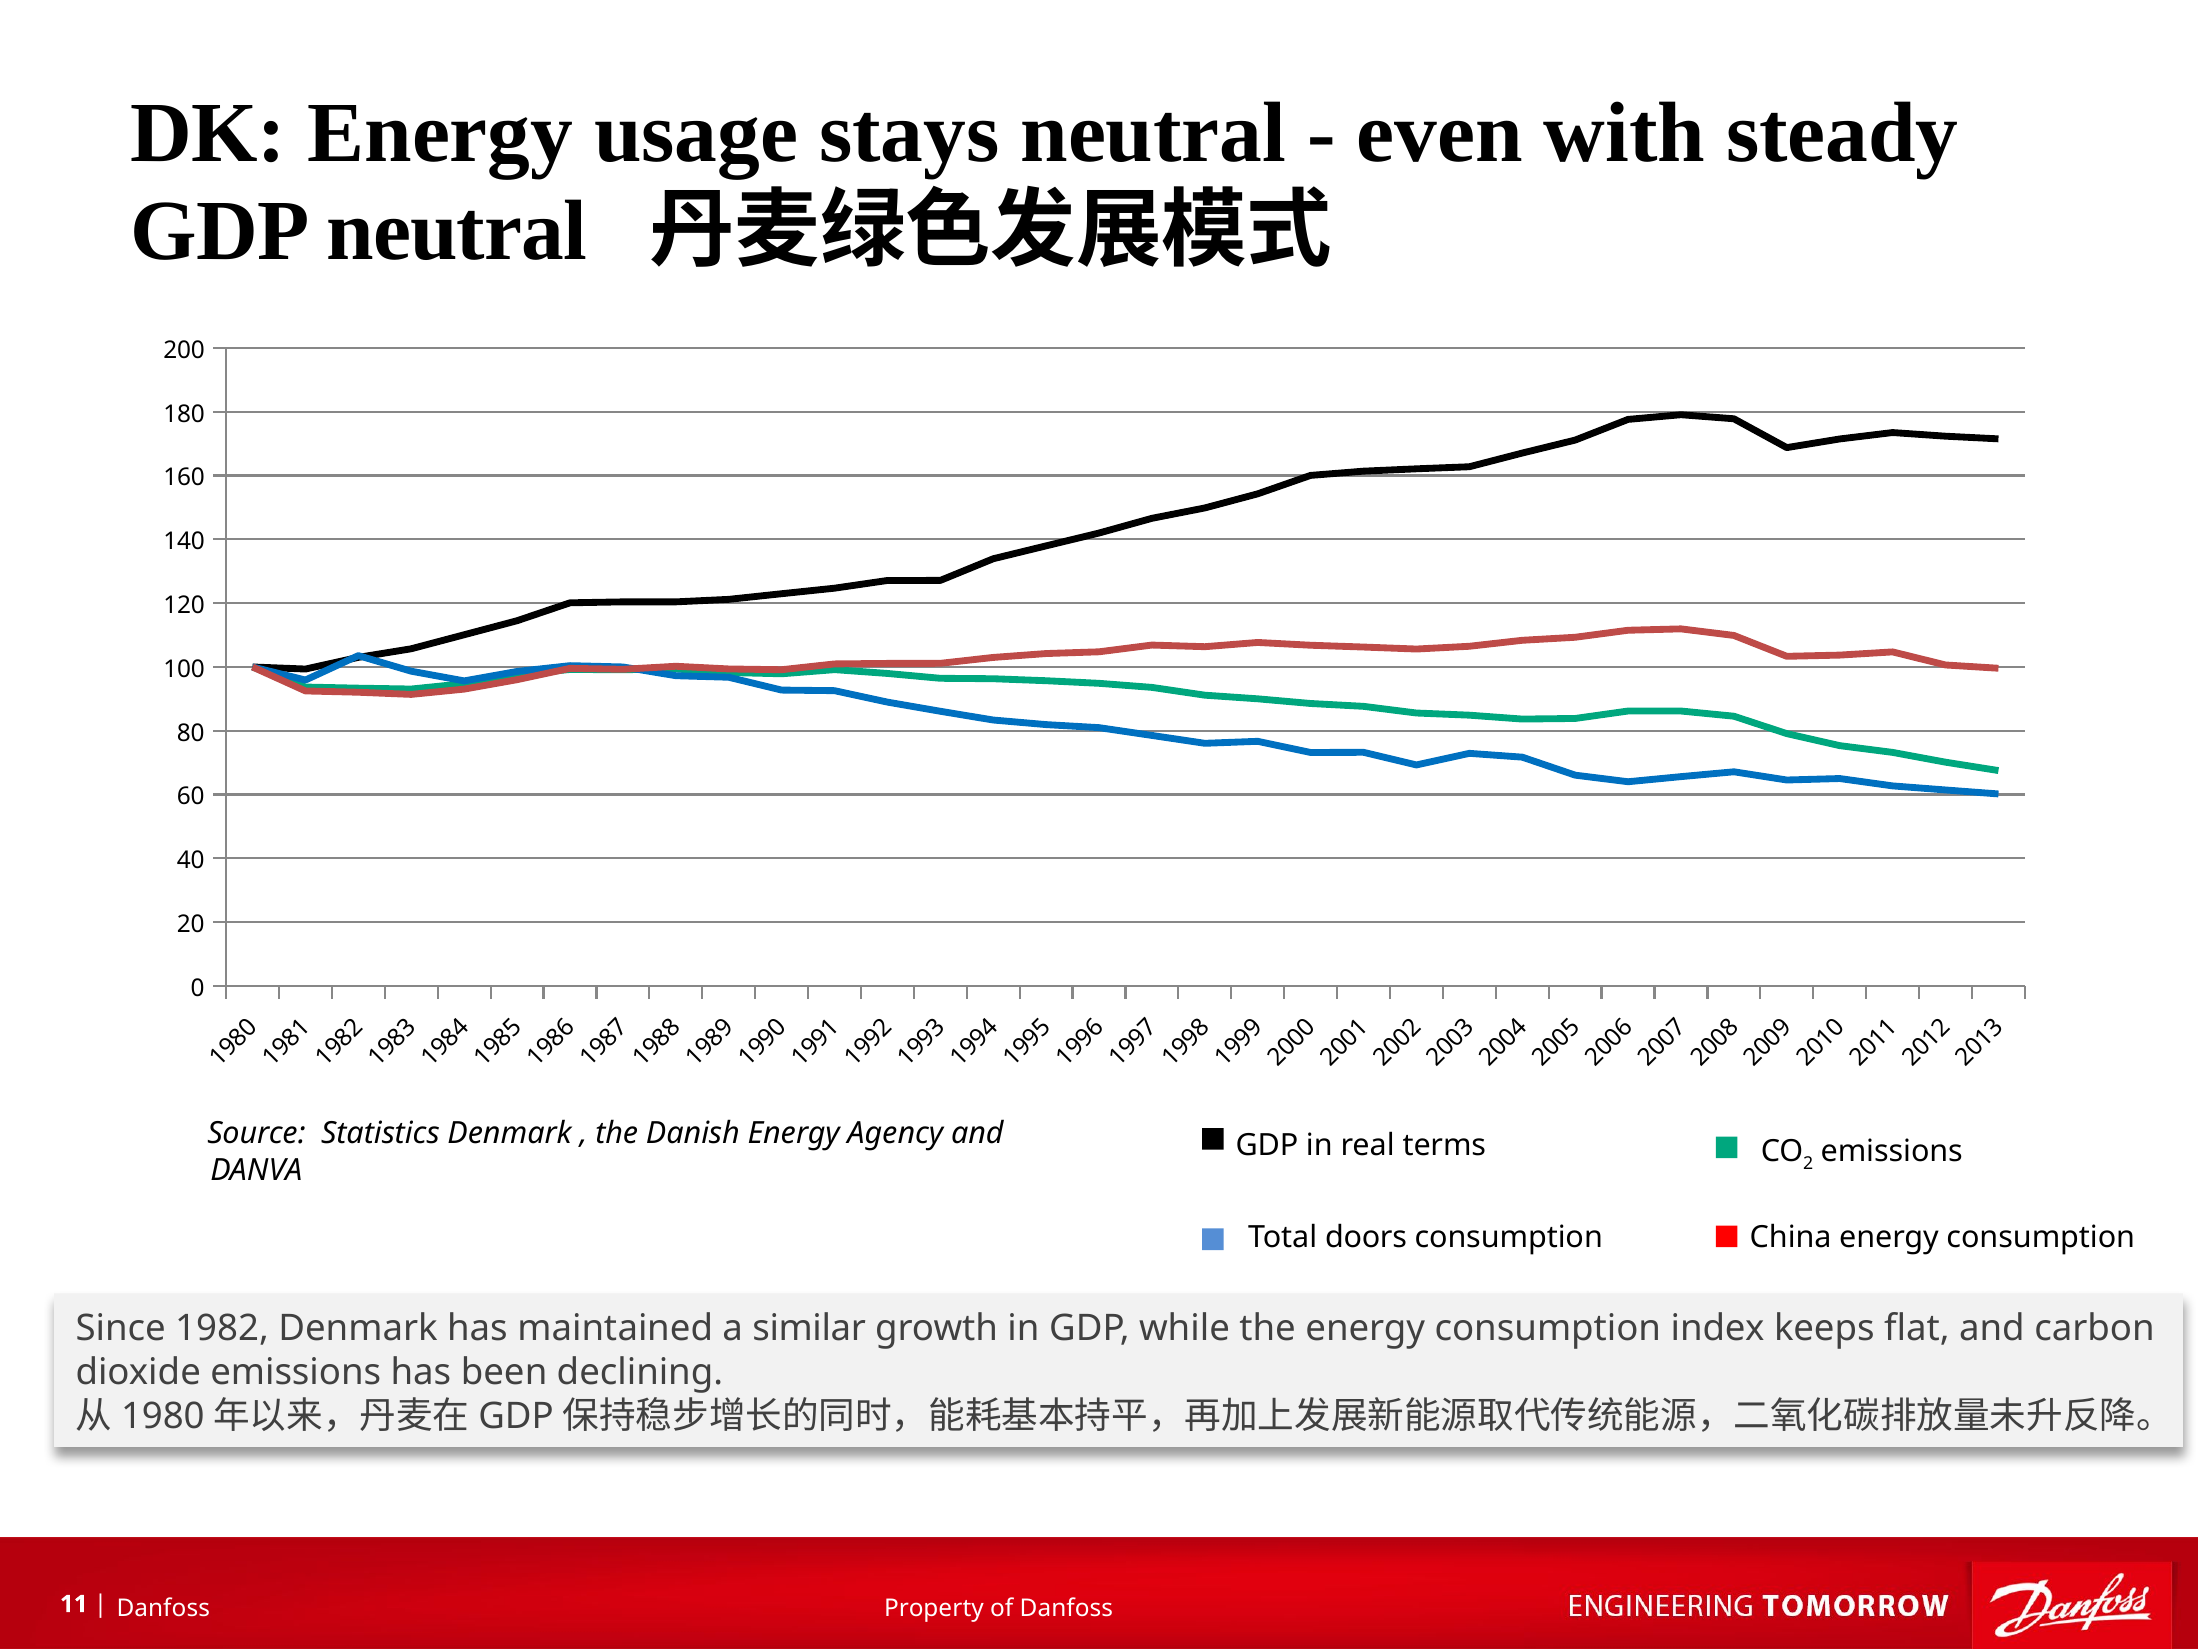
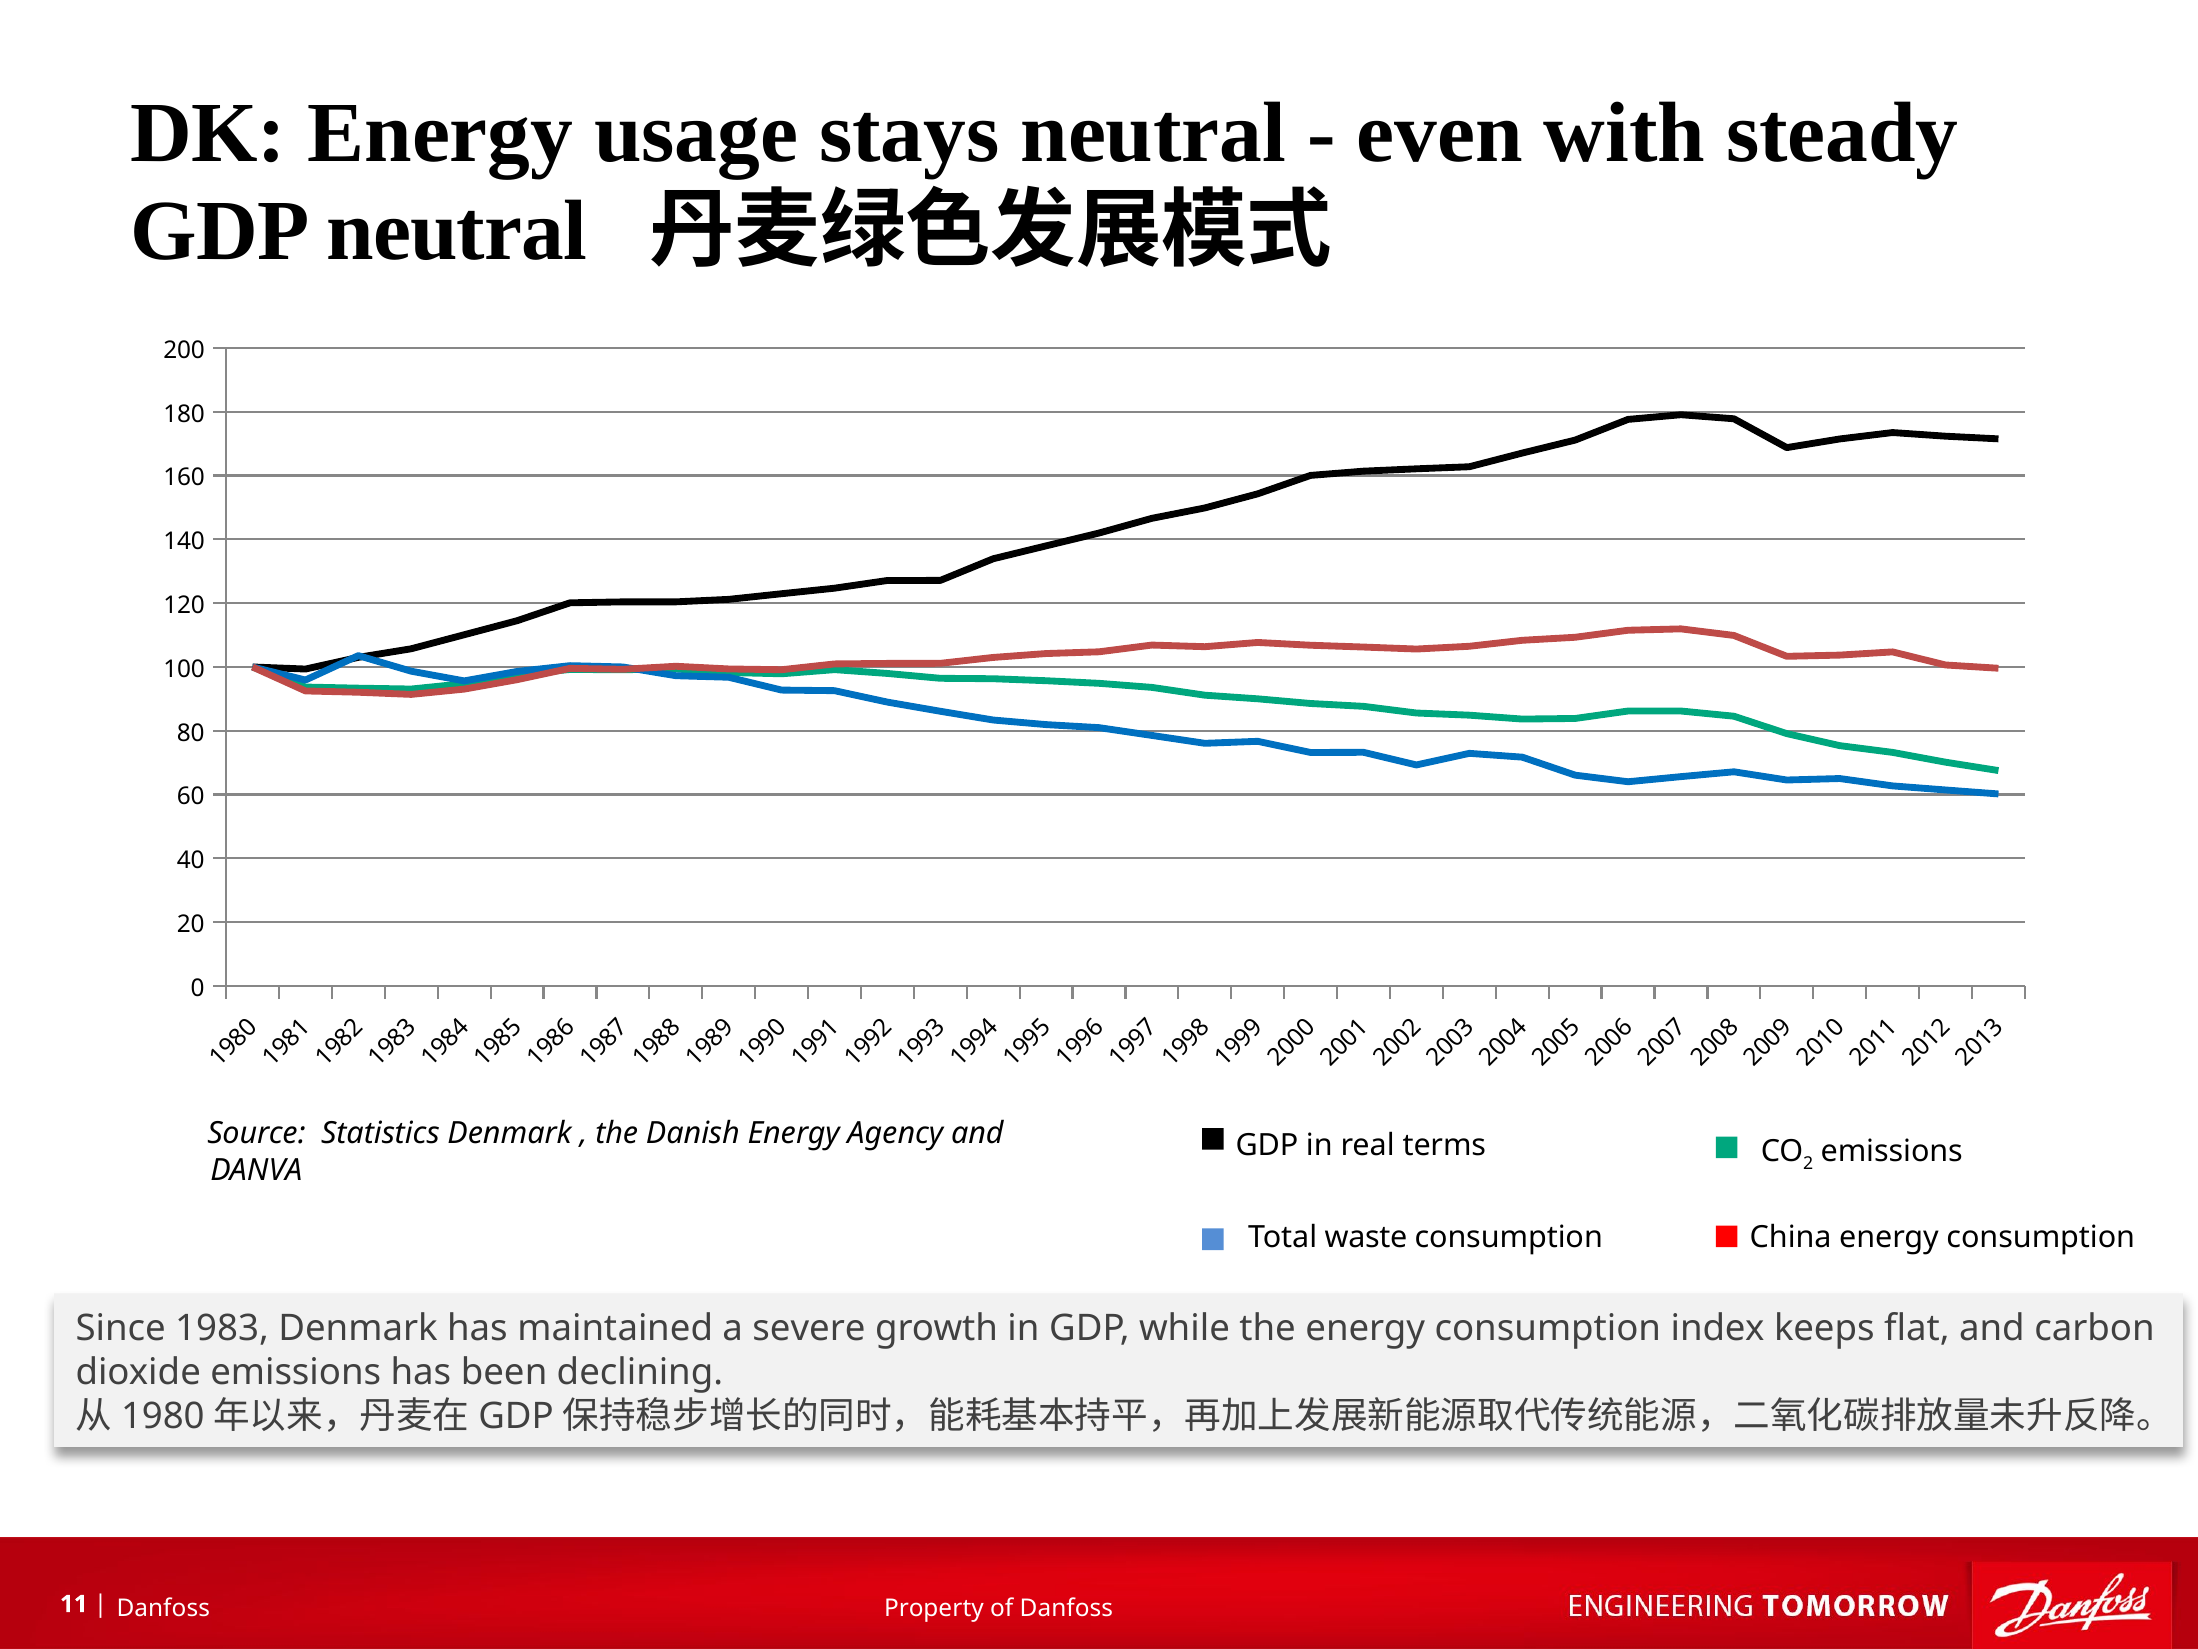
doors: doors -> waste (1366, 1237)
1982: 1982 -> 1983 (222, 1328)
similar: similar -> severe (809, 1328)
